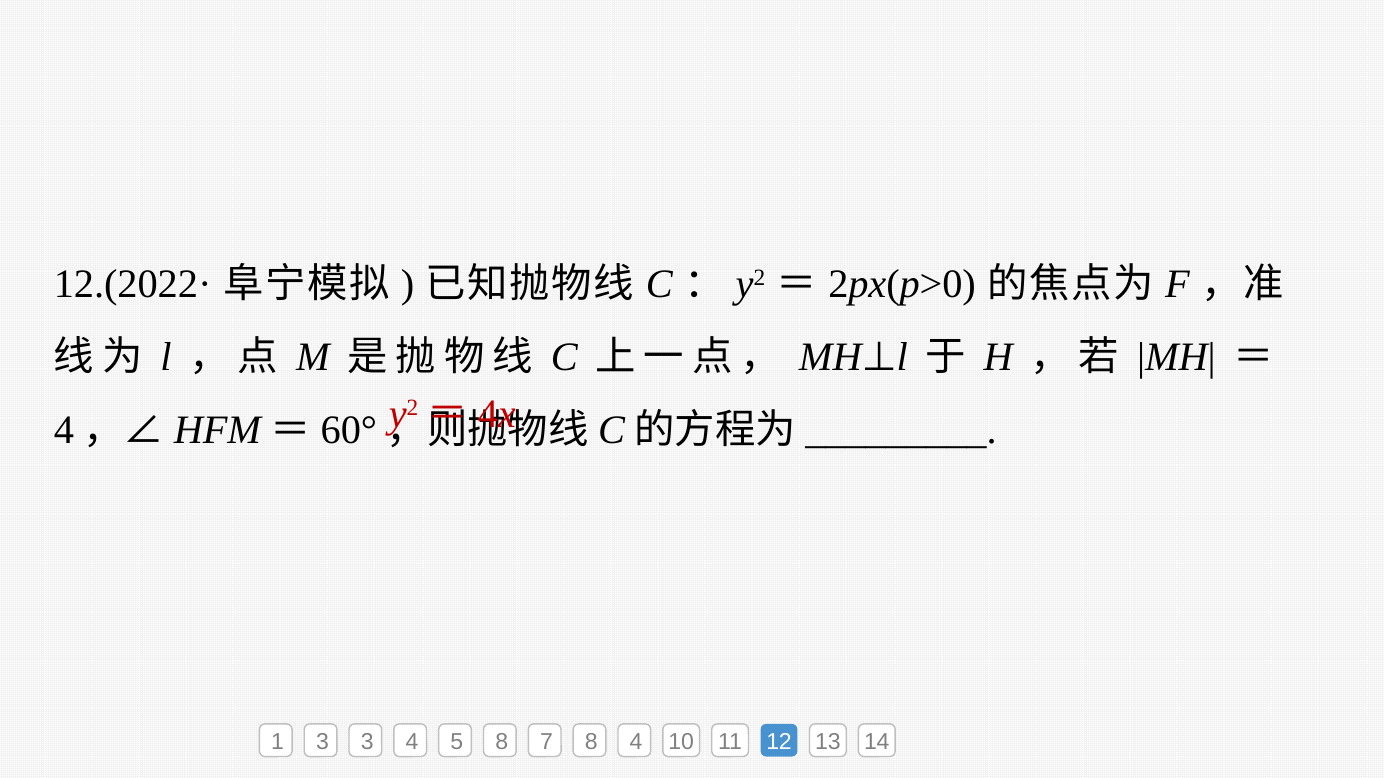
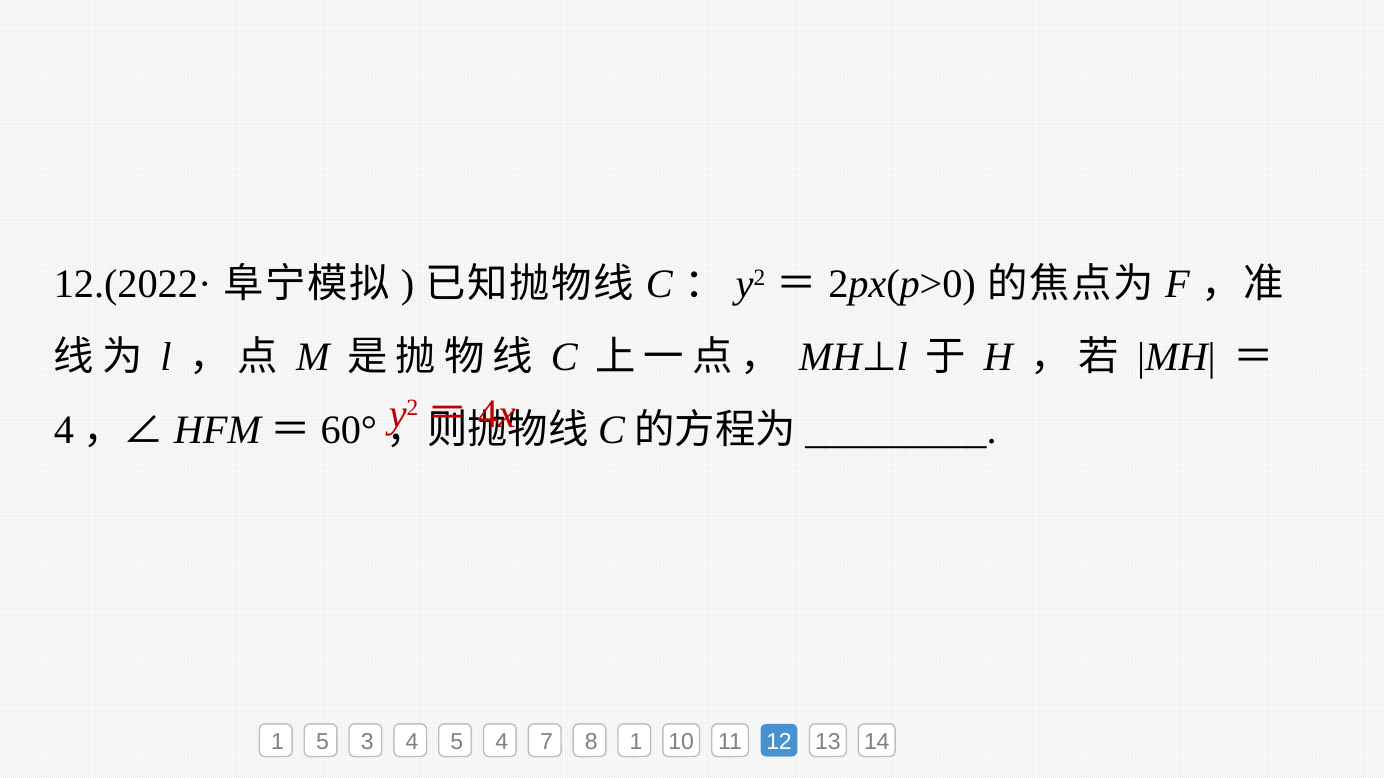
1 3: 3 -> 5 (322, 742)
5 8: 8 -> 4 (502, 742)
8 4: 4 -> 1 (636, 742)
